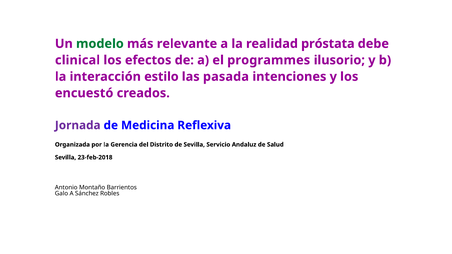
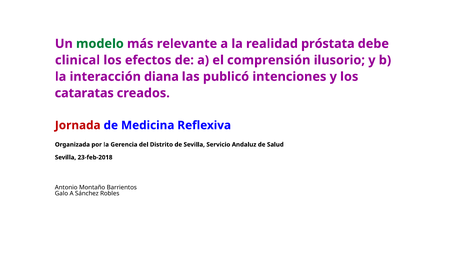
programmes: programmes -> comprensión (269, 60)
estilo: estilo -> diana (161, 77)
pasada: pasada -> publicó (226, 77)
encuestó: encuestó -> cataratas (84, 93)
Jornada colour: purple -> red (78, 125)
